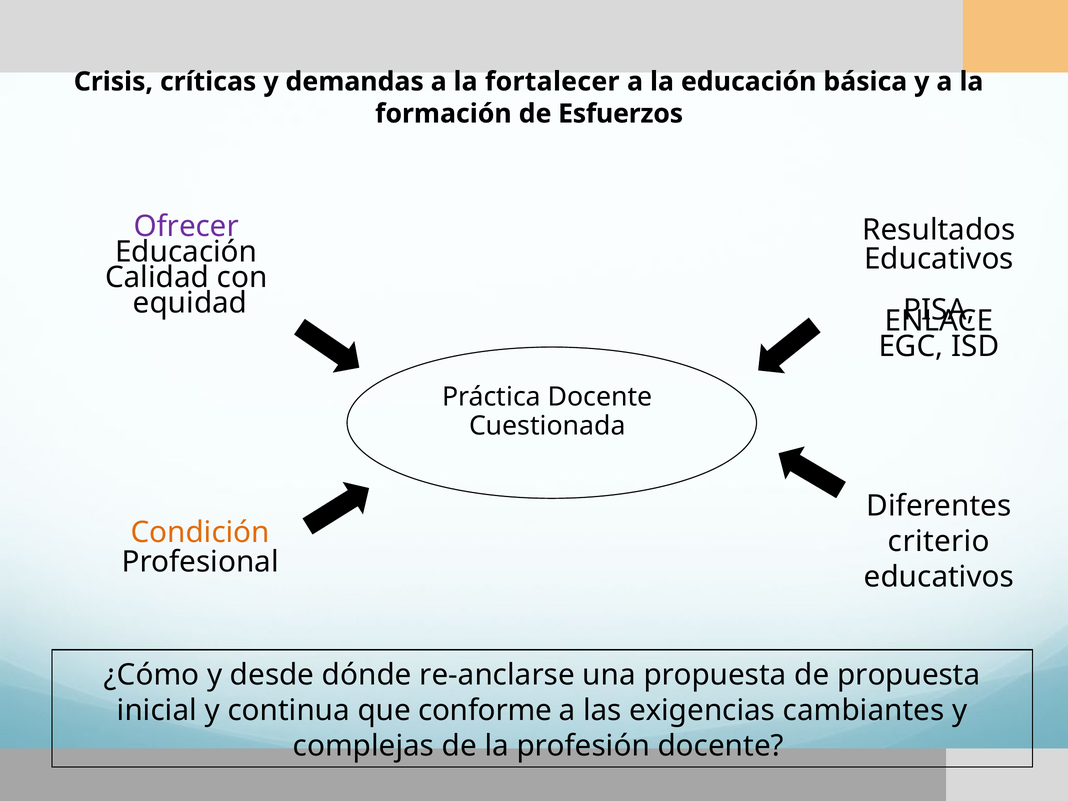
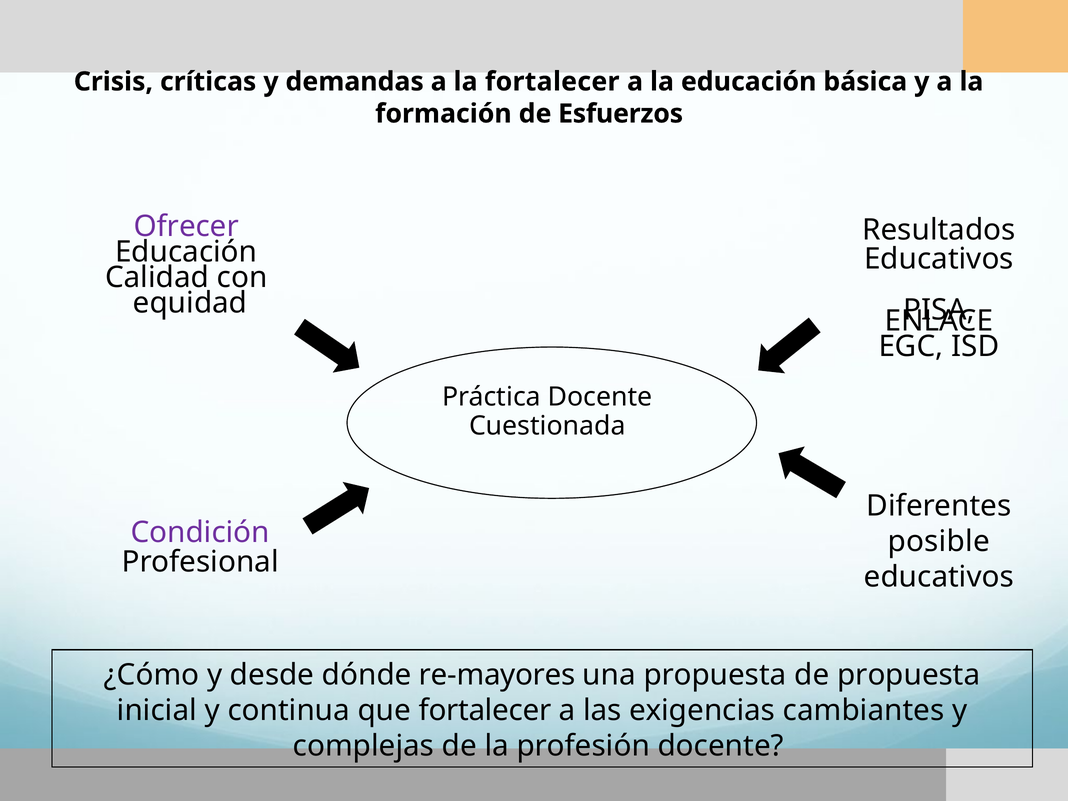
Condición colour: orange -> purple (200, 532)
criterio: criterio -> posible (939, 541)
re-anclarse: re-anclarse -> re-mayores (497, 675)
que conforme: conforme -> fortalecer (485, 710)
